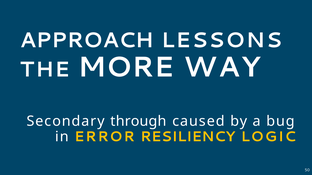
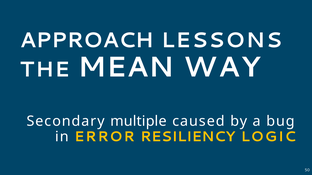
MORE: MORE -> MEAN (126, 67)
through: through -> multiple (138, 122)
